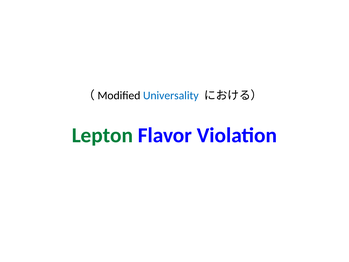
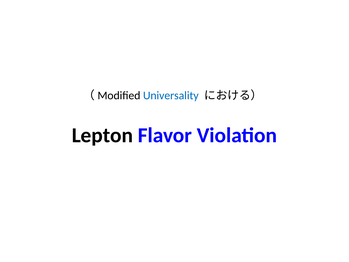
Lepton colour: green -> black (102, 135)
